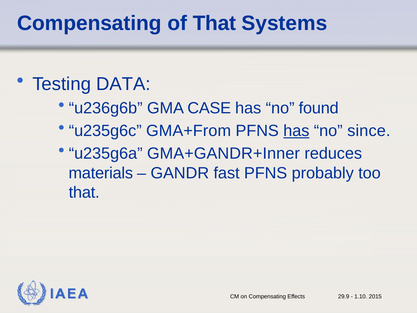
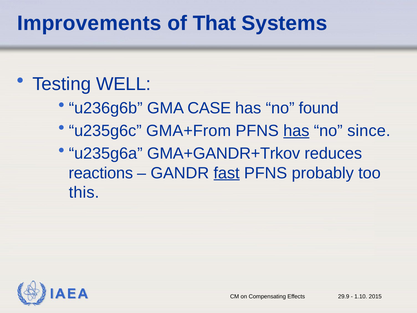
Compensating: Compensating -> Improvements (89, 23)
DATA: DATA -> WELL (124, 84)
GMA+GANDR+Inner: GMA+GANDR+Inner -> GMA+GANDR+Trkov (224, 153)
materials: materials -> reactions (101, 173)
fast underline: none -> present (227, 173)
that: that -> this (84, 192)
